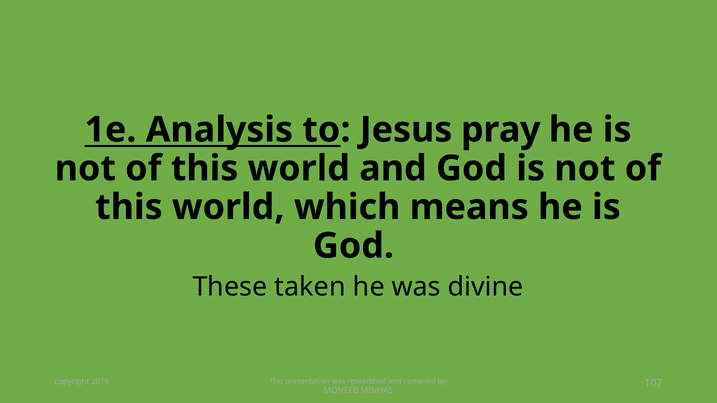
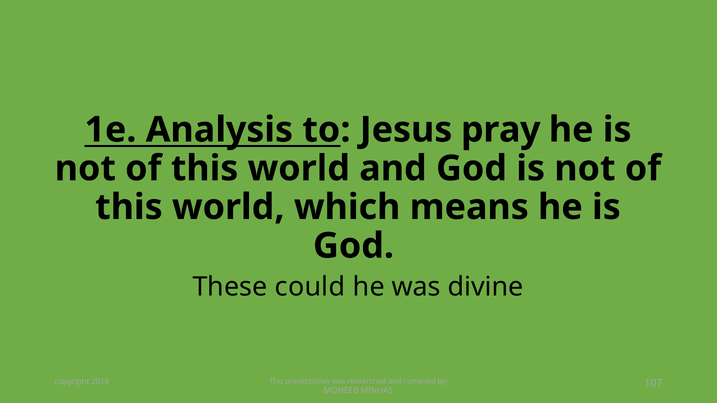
taken: taken -> could (310, 287)
